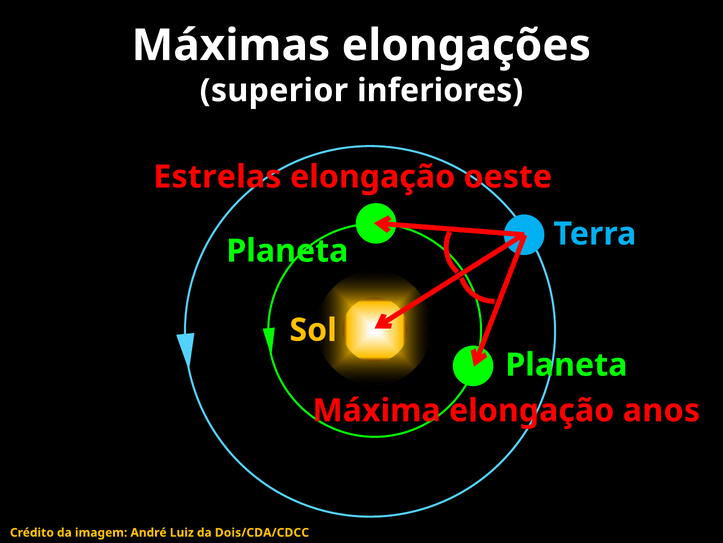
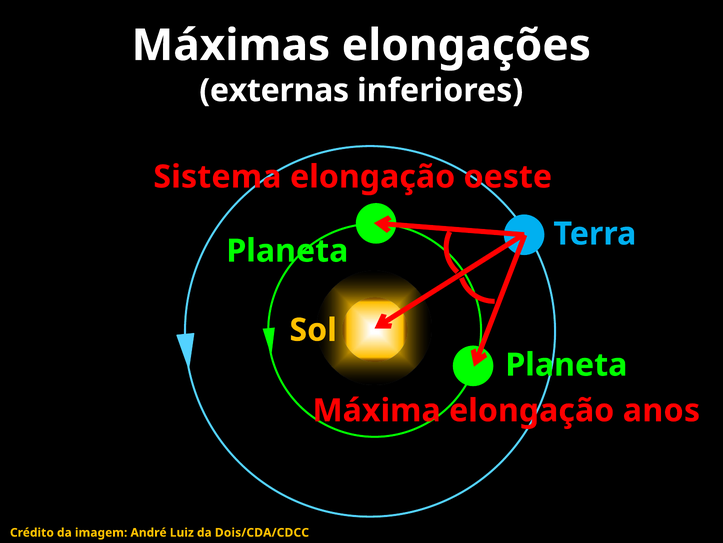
superior: superior -> externas (274, 90)
Estrelas: Estrelas -> Sistema (217, 177)
